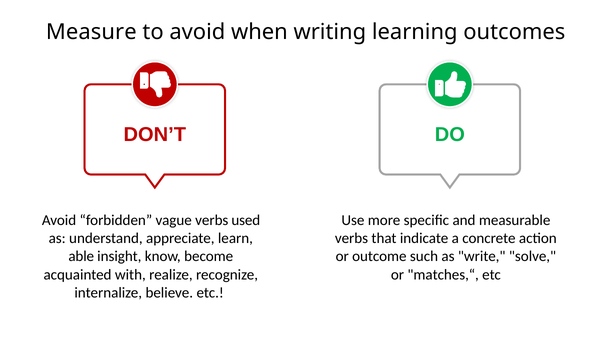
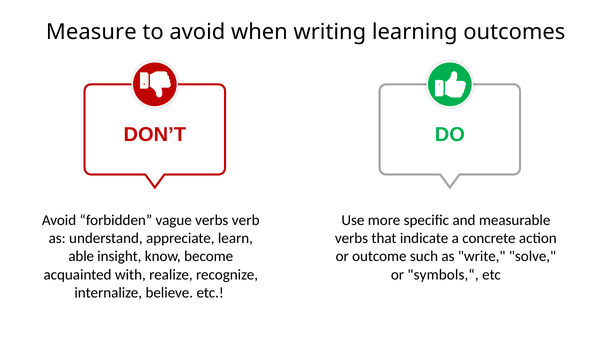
used: used -> verb (246, 220)
matches,“: matches,“ -> symbols,“ (443, 274)
